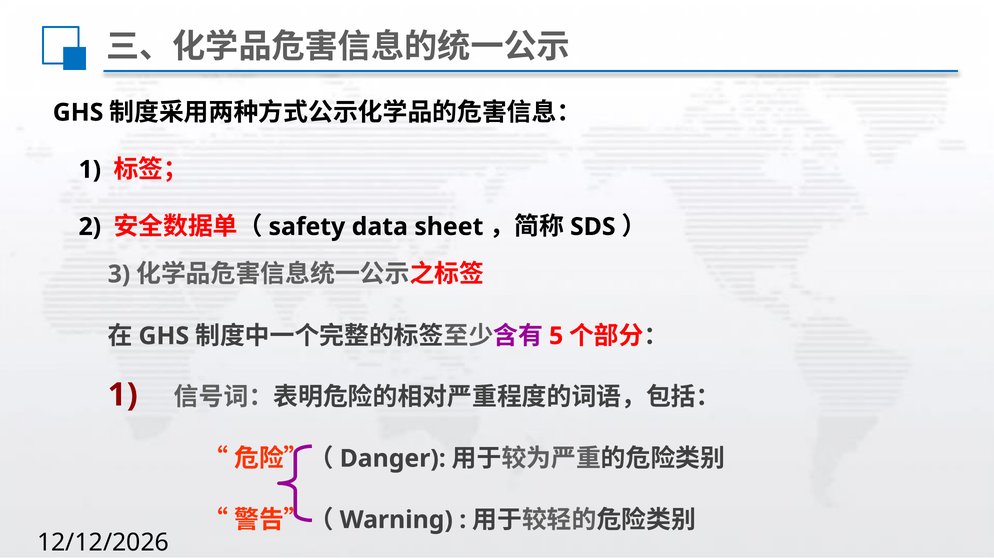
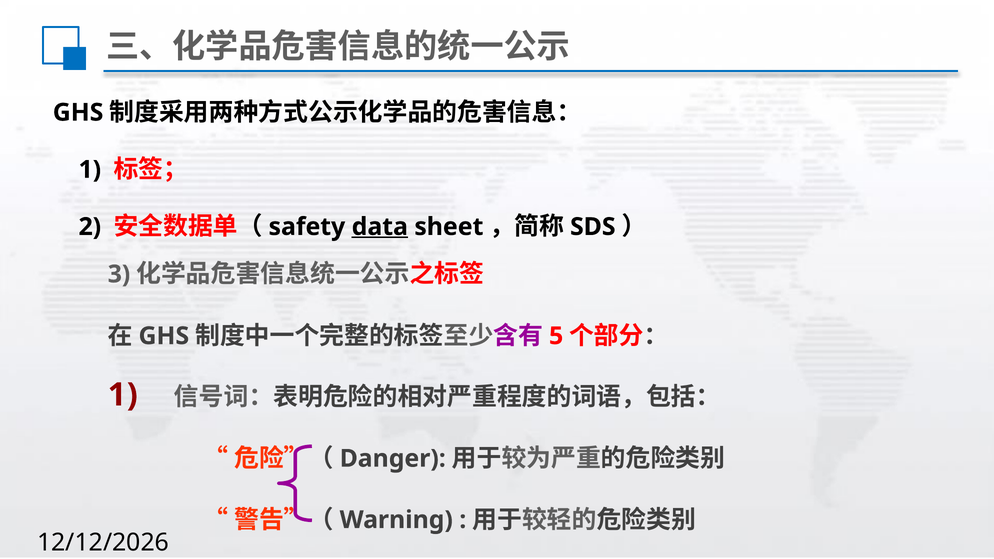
data underline: none -> present (380, 227)
